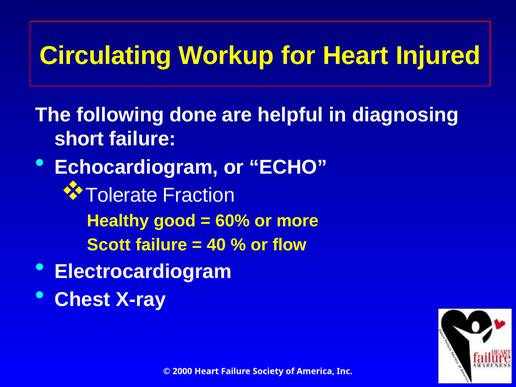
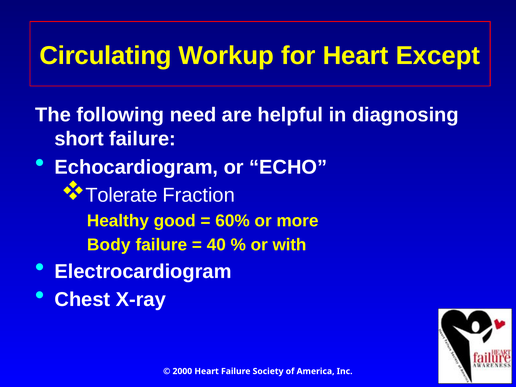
Injured: Injured -> Except (438, 56)
done: done -> need (193, 115)
Scott: Scott -> Body (109, 245)
flow: flow -> with (289, 245)
